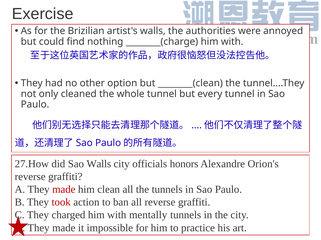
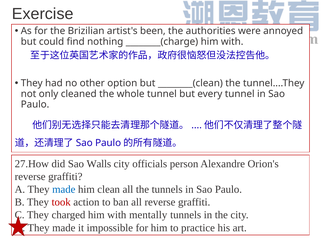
artist's walls: walls -> been (153, 31)
honors: honors -> person (184, 164)
made colour: red -> blue (64, 190)
